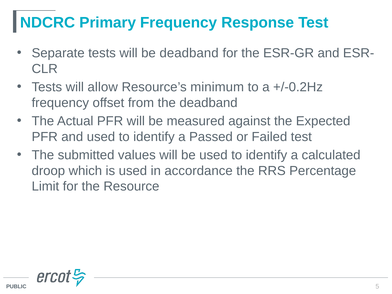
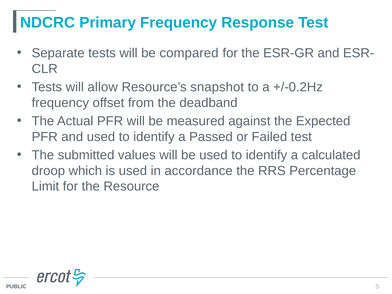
be deadband: deadband -> compared (189, 53)
minimum: minimum -> snapshot (217, 87)
